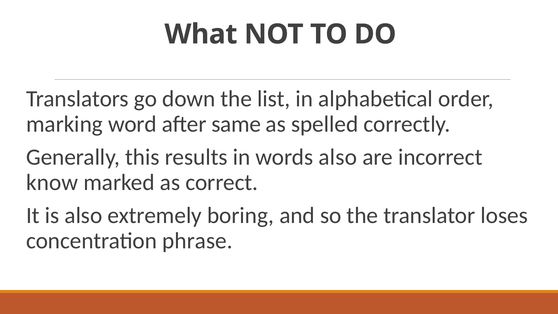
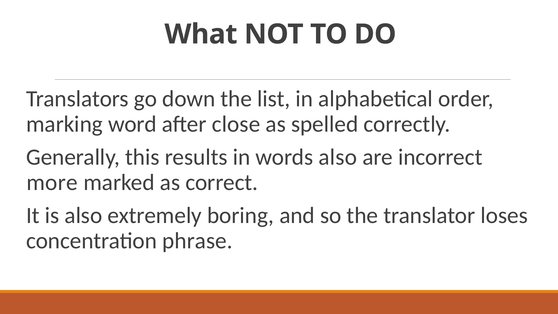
same: same -> close (236, 124)
know: know -> more (52, 182)
